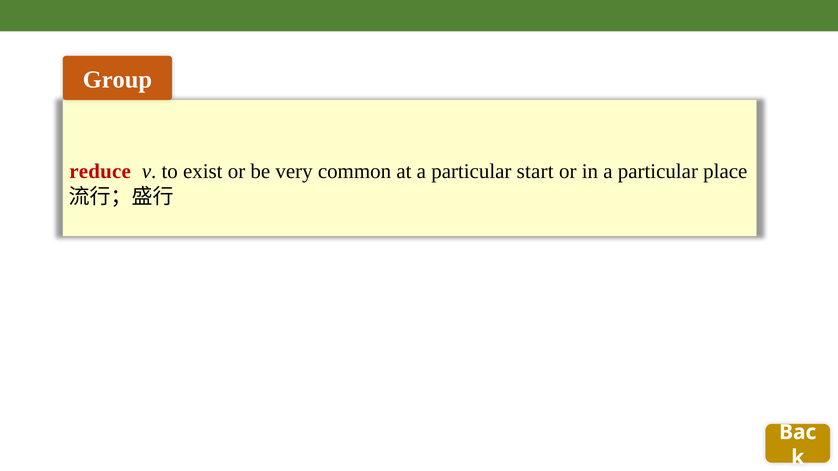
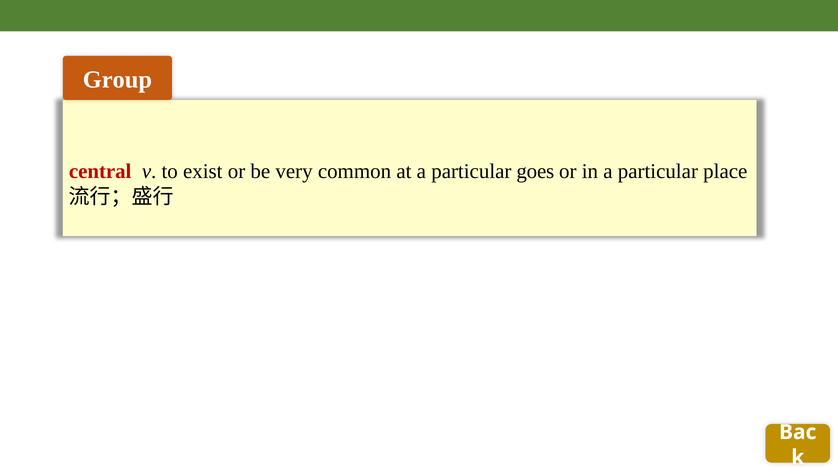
reduce: reduce -> central (100, 172)
start: start -> goes (535, 172)
